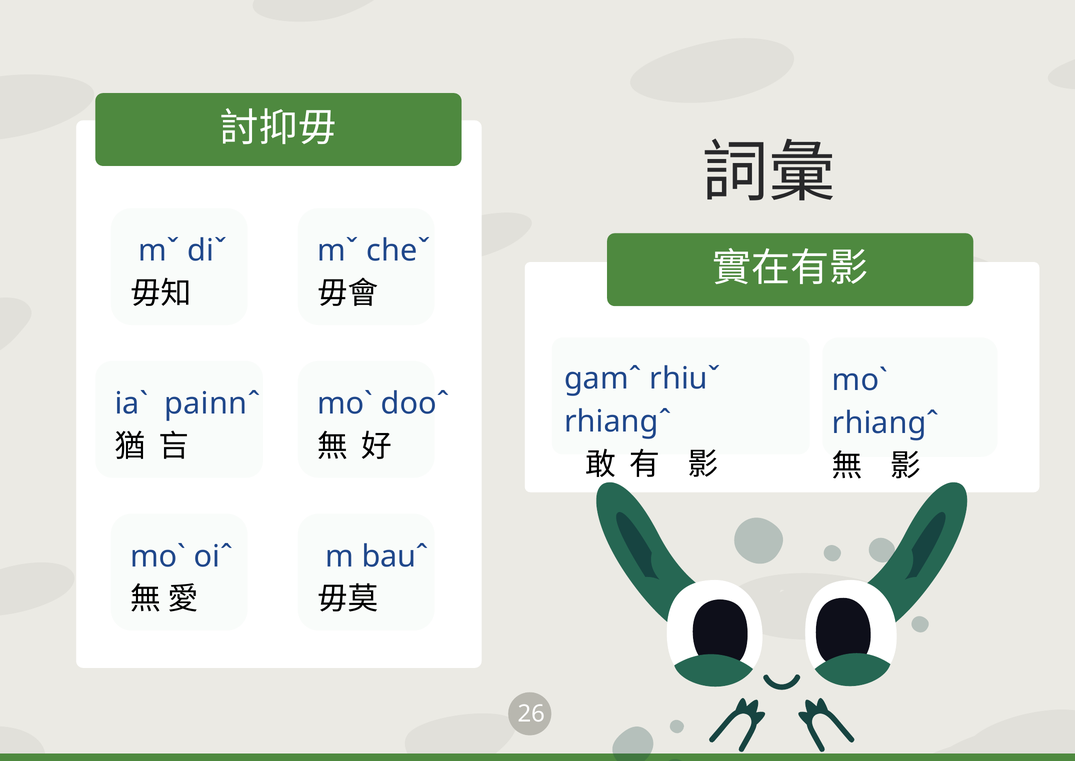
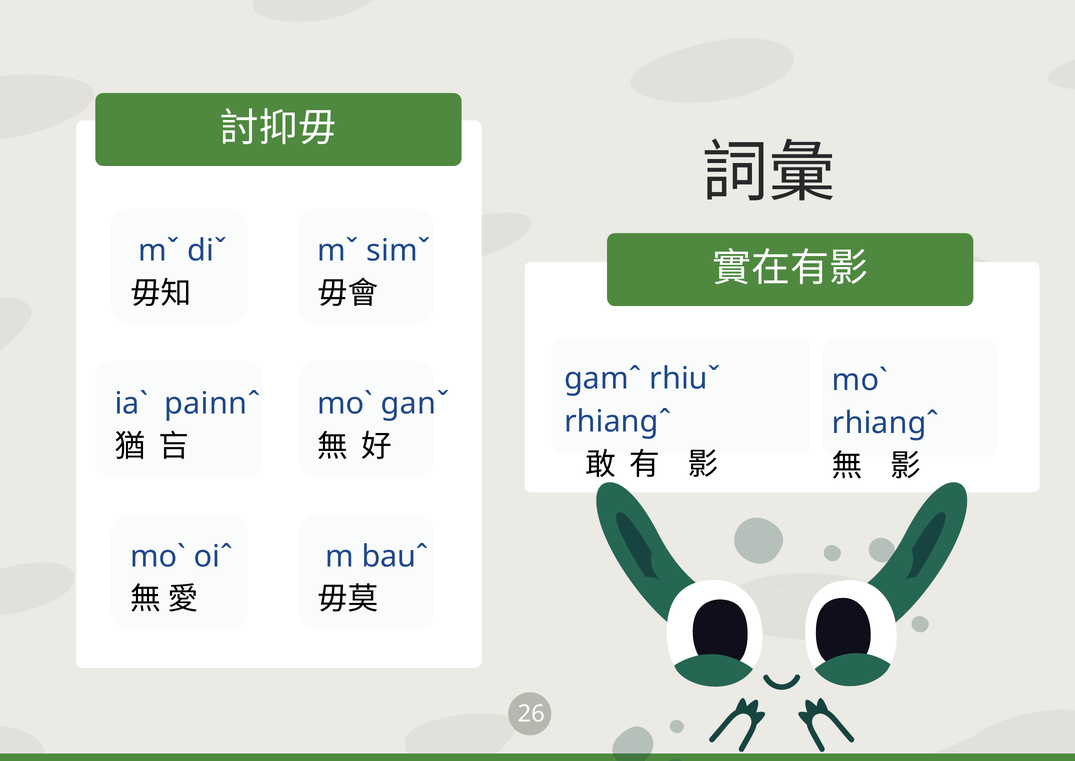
cheˇ: cheˇ -> simˇ (399, 251)
dooˆ: dooˆ -> ganˇ (415, 404)
